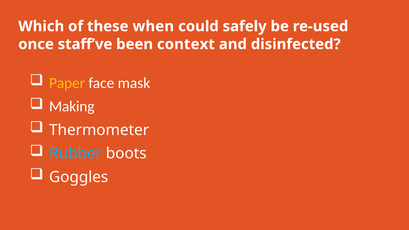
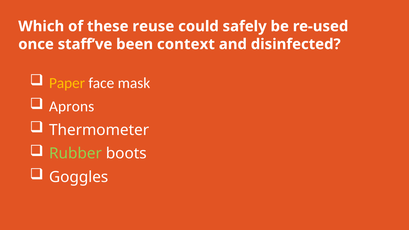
when: when -> reuse (153, 26)
Making: Making -> Aprons (72, 107)
Rubber colour: light blue -> light green (75, 154)
